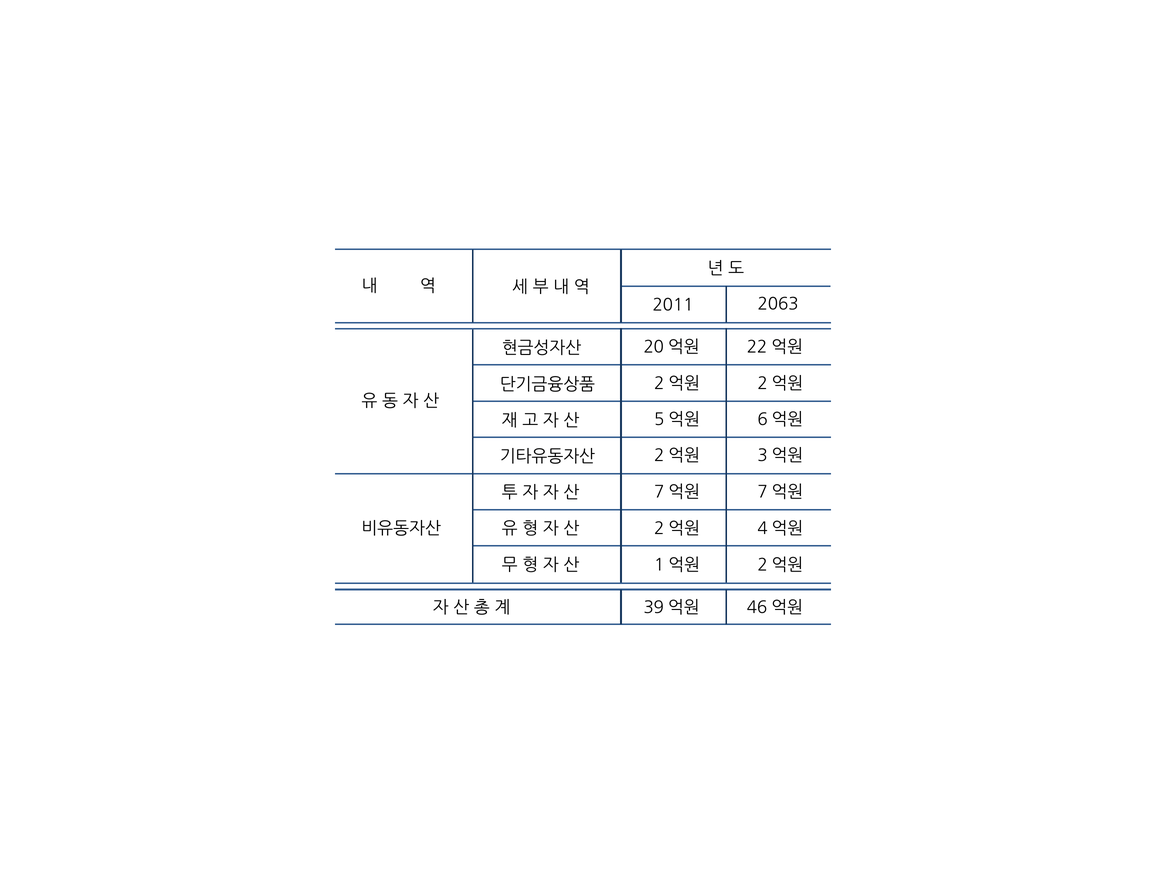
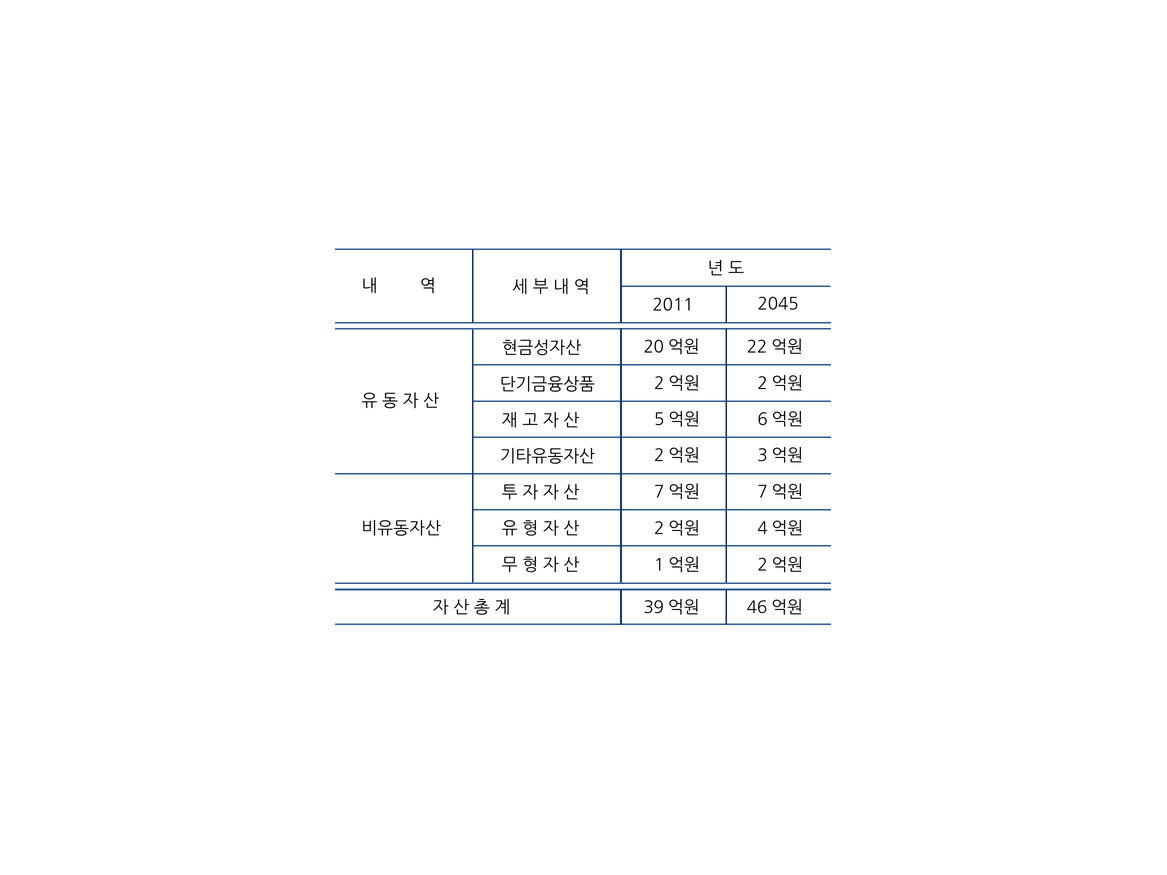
2063: 2063 -> 2045 (778, 304)
